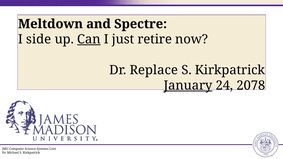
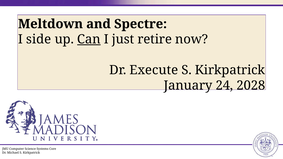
Replace: Replace -> Execute (154, 70)
January underline: present -> none (188, 86)
2078: 2078 -> 2028 (251, 86)
